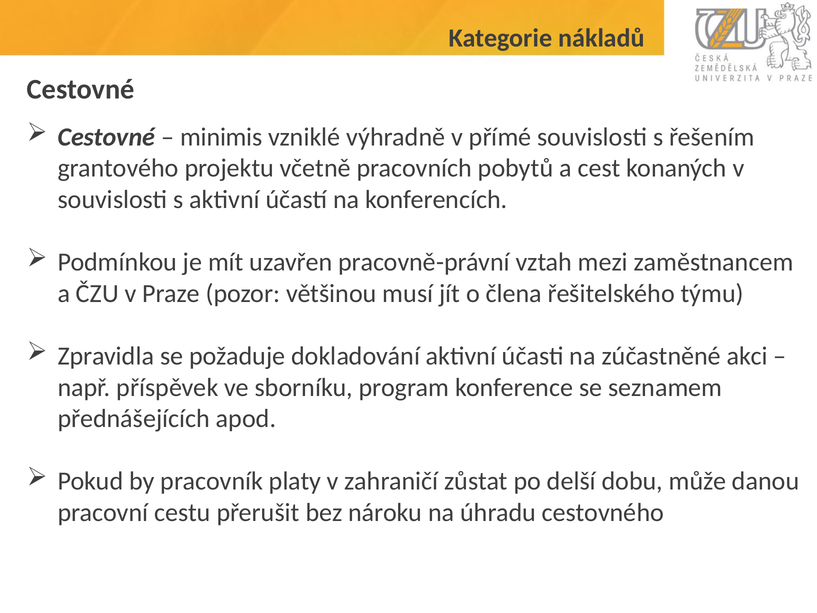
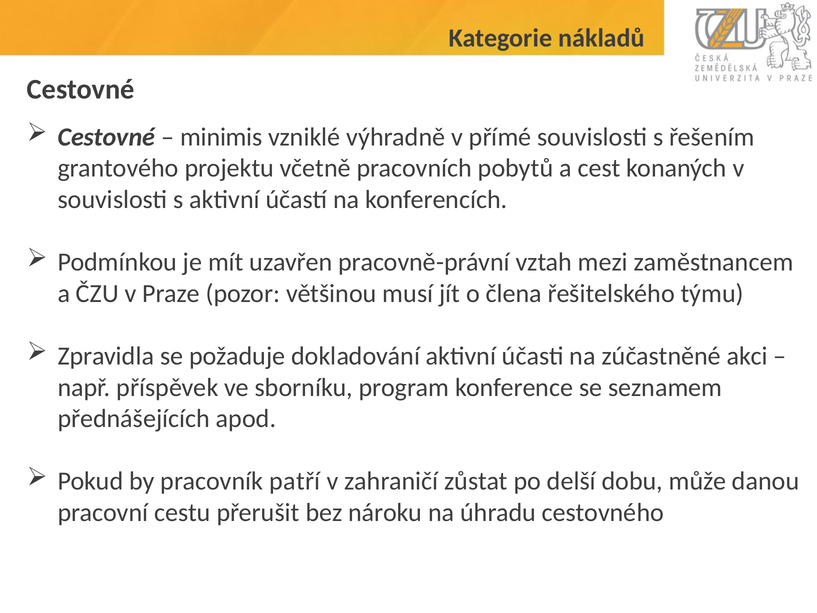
platy: platy -> patří (295, 481)
